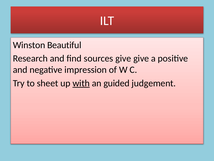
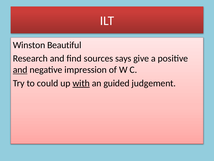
sources give: give -> says (123, 58)
and underline: none -> present (20, 70)
sheet: sheet -> could (48, 83)
